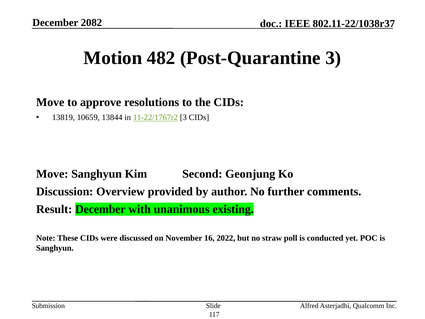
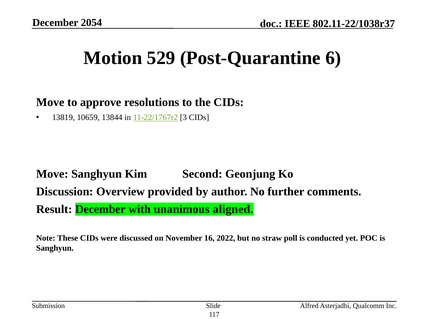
2082: 2082 -> 2054 (91, 23)
482: 482 -> 529 (161, 58)
Post-Quarantine 3: 3 -> 6 (333, 58)
existing: existing -> aligned (233, 209)
